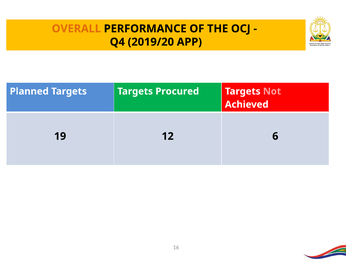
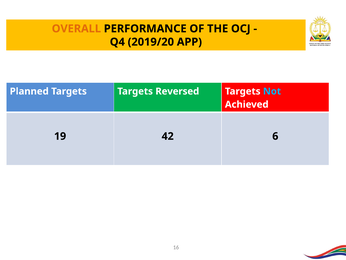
Procured: Procured -> Reversed (177, 91)
Not colour: pink -> light blue (272, 91)
12: 12 -> 42 (168, 136)
